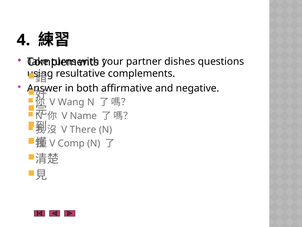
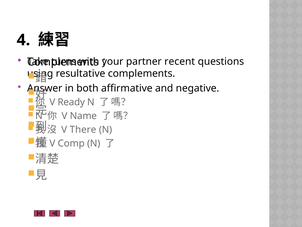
dishes: dishes -> recent (180, 61)
Wang: Wang -> Ready (71, 102)
